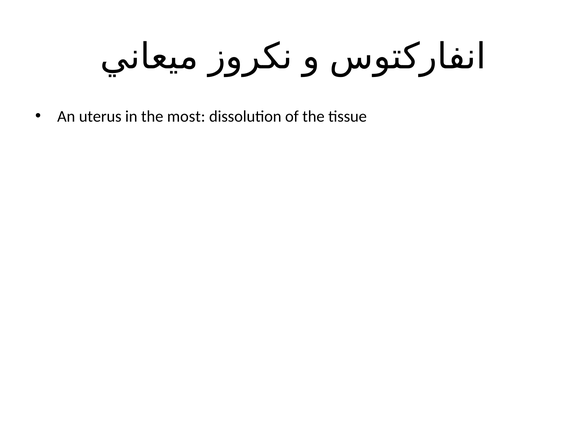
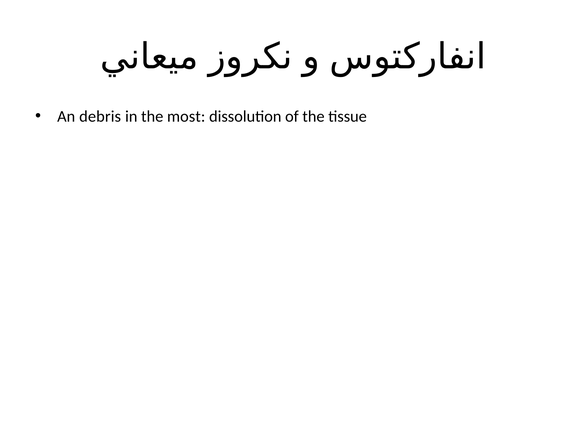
uterus: uterus -> debris (100, 117)
